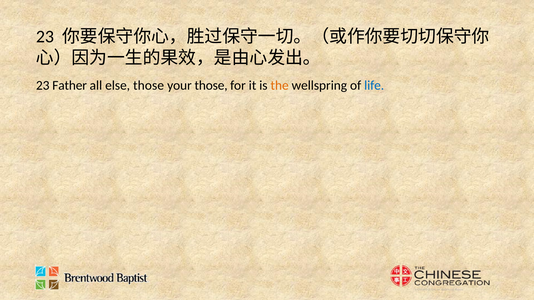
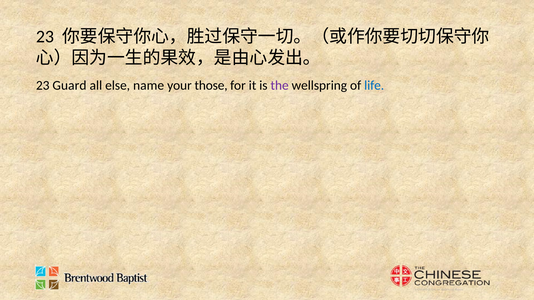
Father: Father -> Guard (69, 85)
else those: those -> name (149, 85)
the colour: orange -> purple (280, 85)
